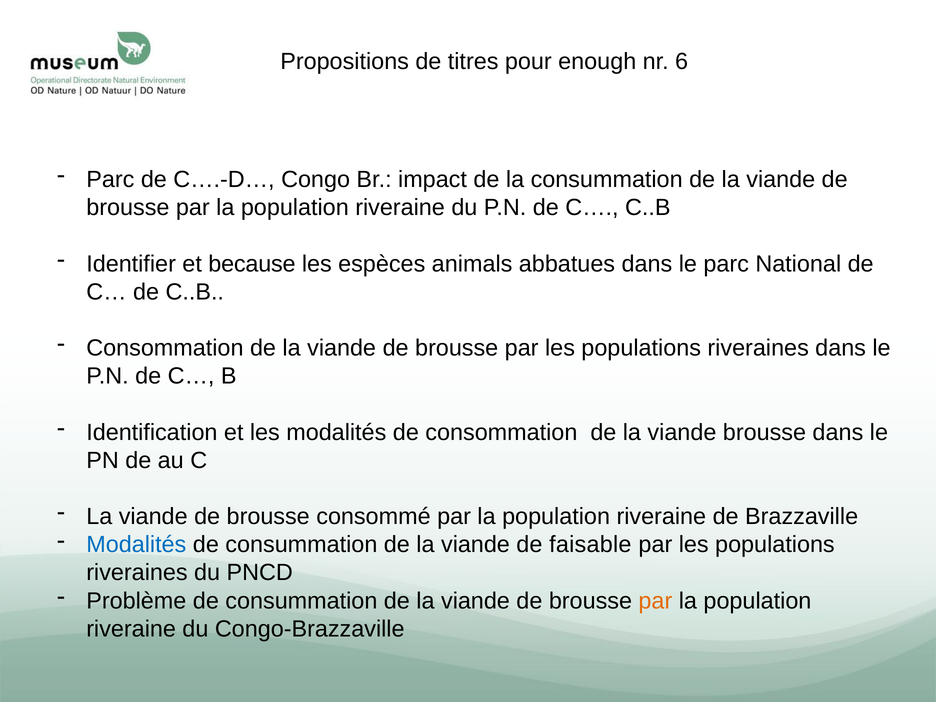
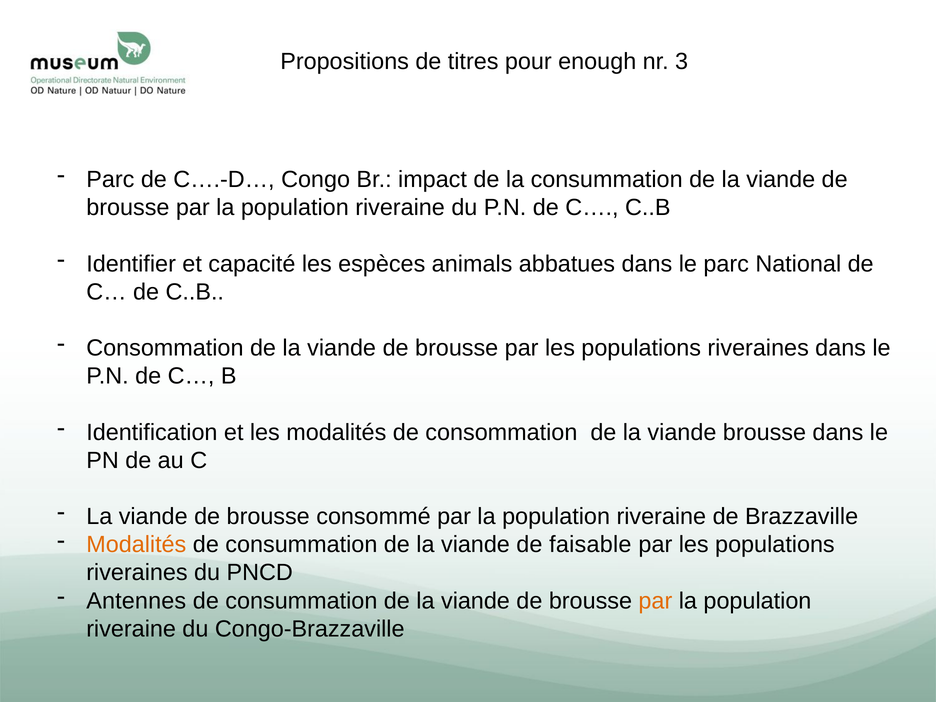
6: 6 -> 3 (682, 62)
because: because -> capacité (252, 264)
Modalités colour: blue -> orange (136, 545)
Problème: Problème -> Antennes (136, 601)
